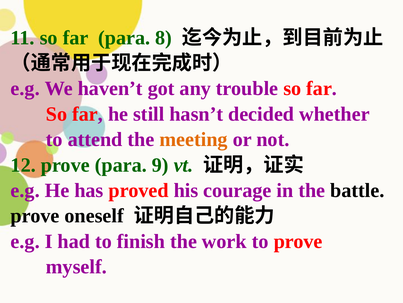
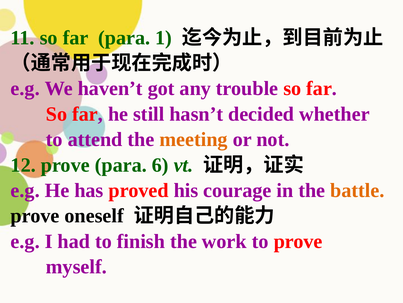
8: 8 -> 1 (164, 38)
9: 9 -> 6 (160, 165)
battle colour: black -> orange (357, 190)
